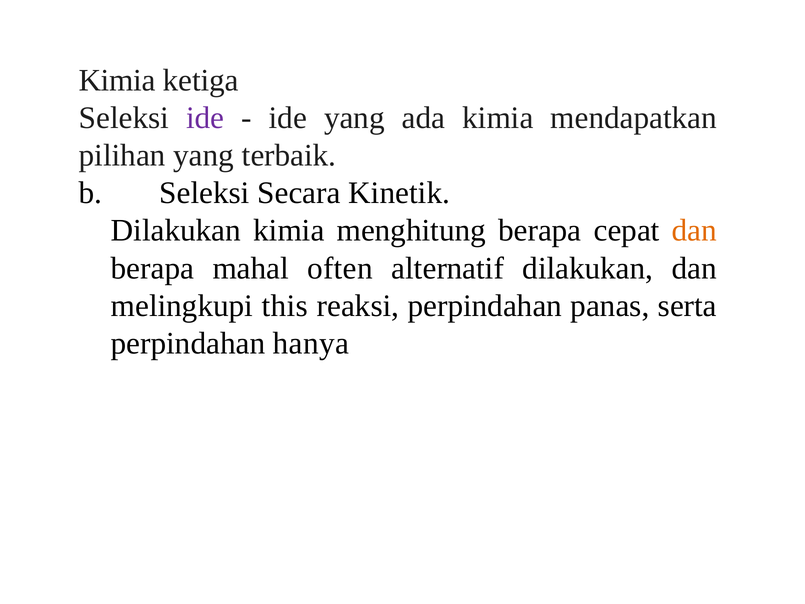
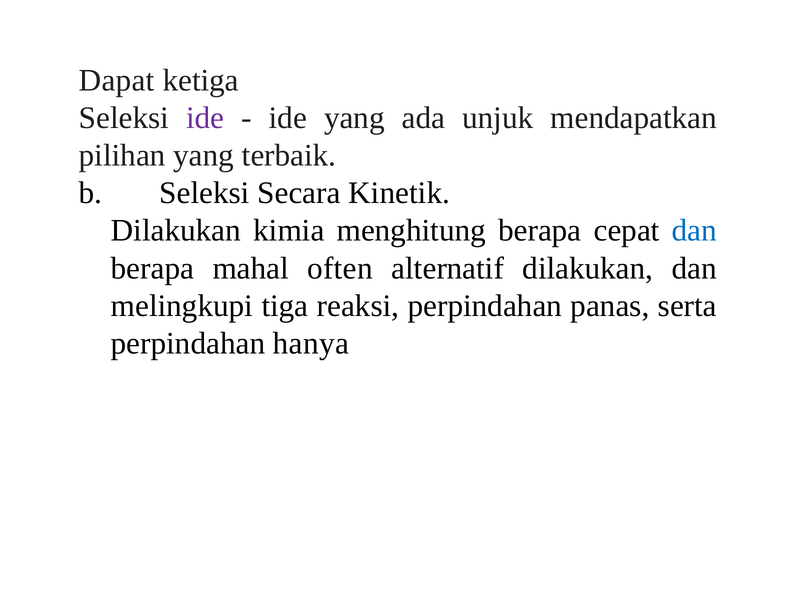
Kimia: Kimia -> Dapat (117, 80)
ada kimia: kimia -> unjuk (498, 118)
dan colour: orange -> blue (694, 231)
this: this -> tiga (285, 306)
